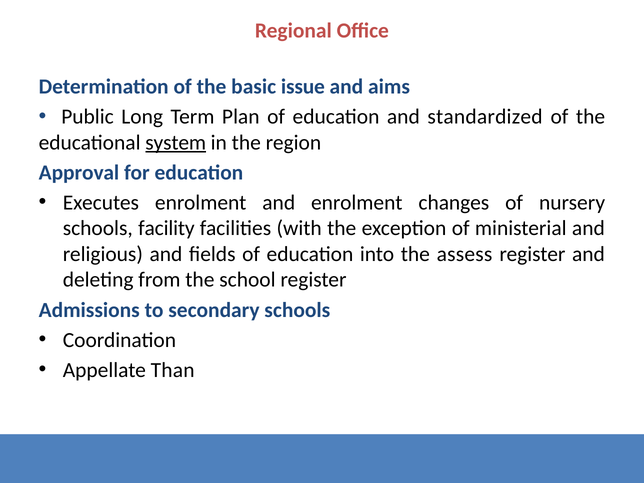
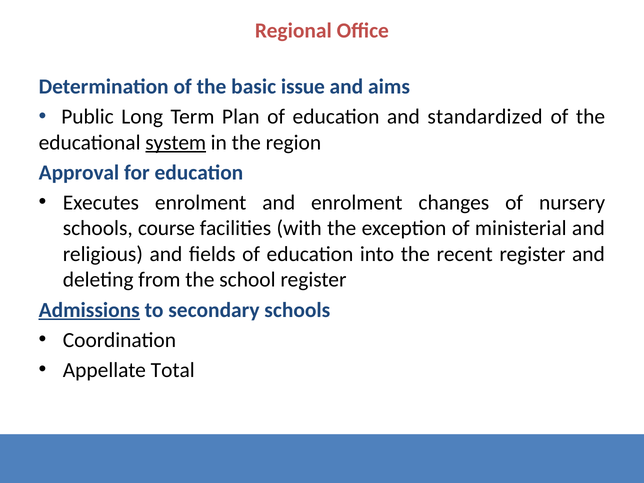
facility: facility -> course (166, 228)
assess: assess -> recent (465, 254)
Admissions underline: none -> present (89, 310)
Than: Than -> Total (173, 370)
